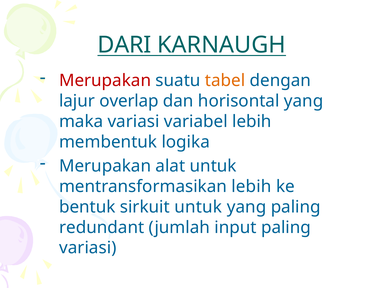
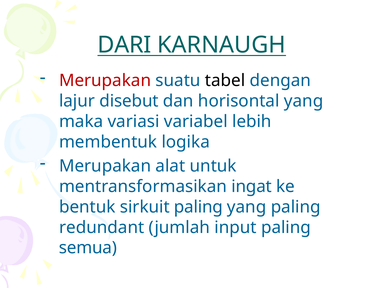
tabel colour: orange -> black (225, 81)
overlap: overlap -> disebut (129, 101)
mentransformasikan lebih: lebih -> ingat (252, 186)
sirkuit untuk: untuk -> paling (198, 207)
variasi: variasi -> semua (88, 248)
